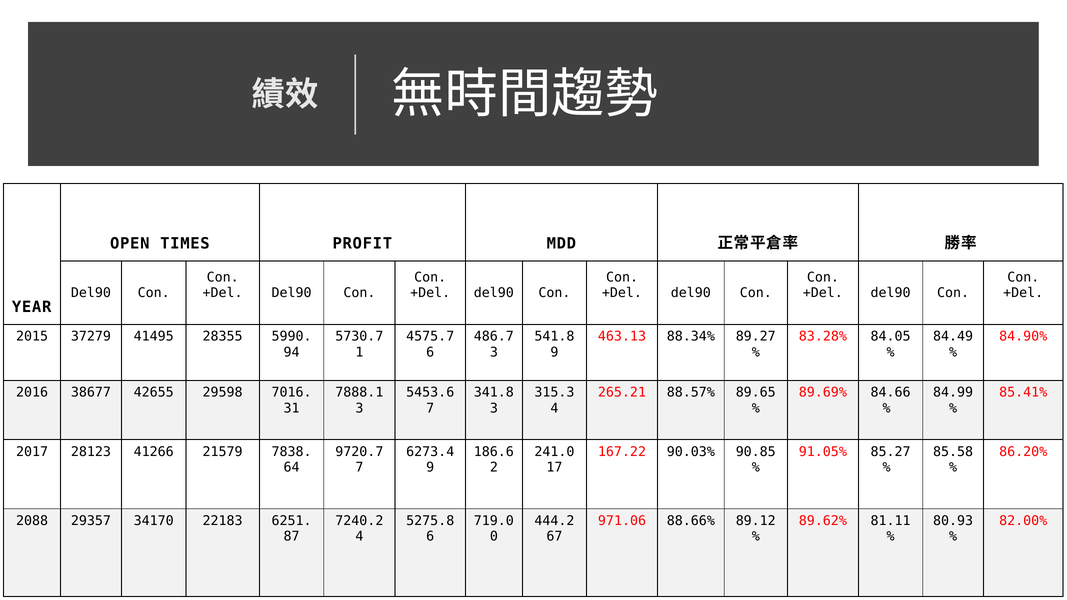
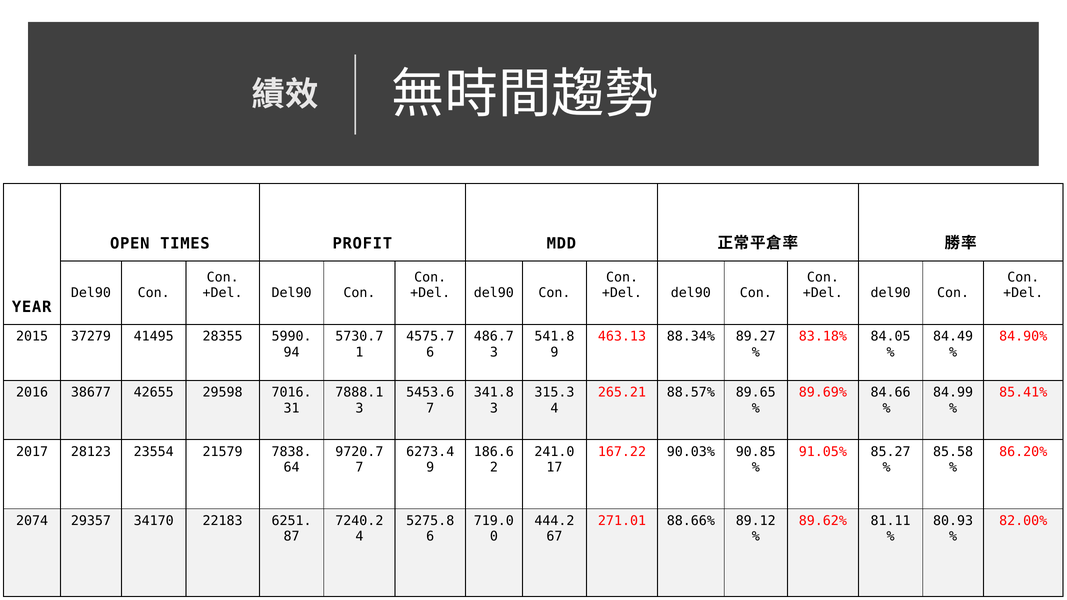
83.28%: 83.28% -> 83.18% (823, 337)
41266: 41266 -> 23554 (154, 452)
2088: 2088 -> 2074 (32, 521)
971.06: 971.06 -> 271.01 (622, 521)
